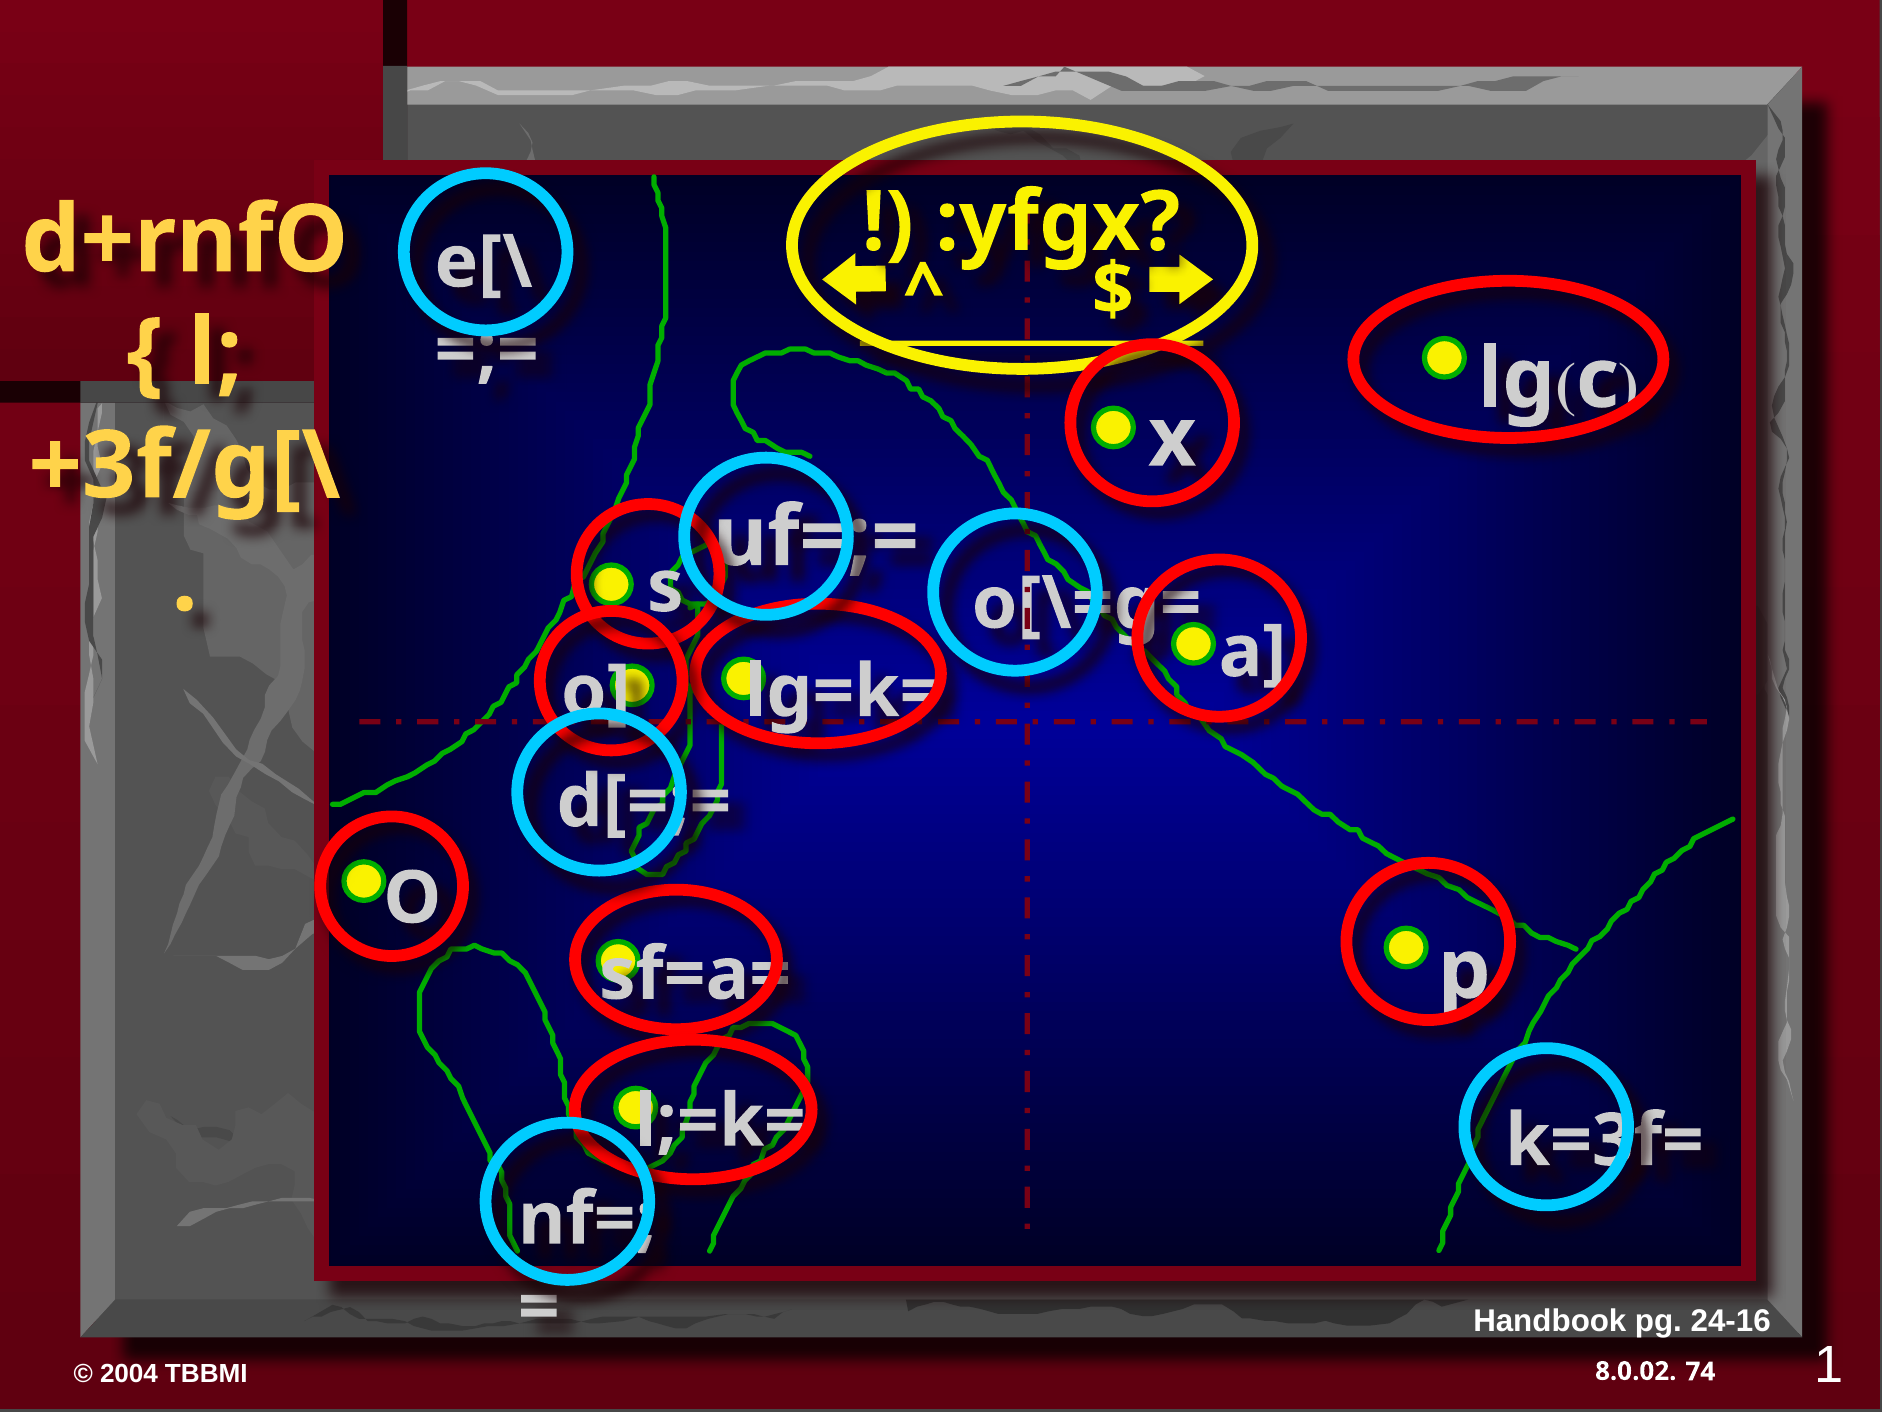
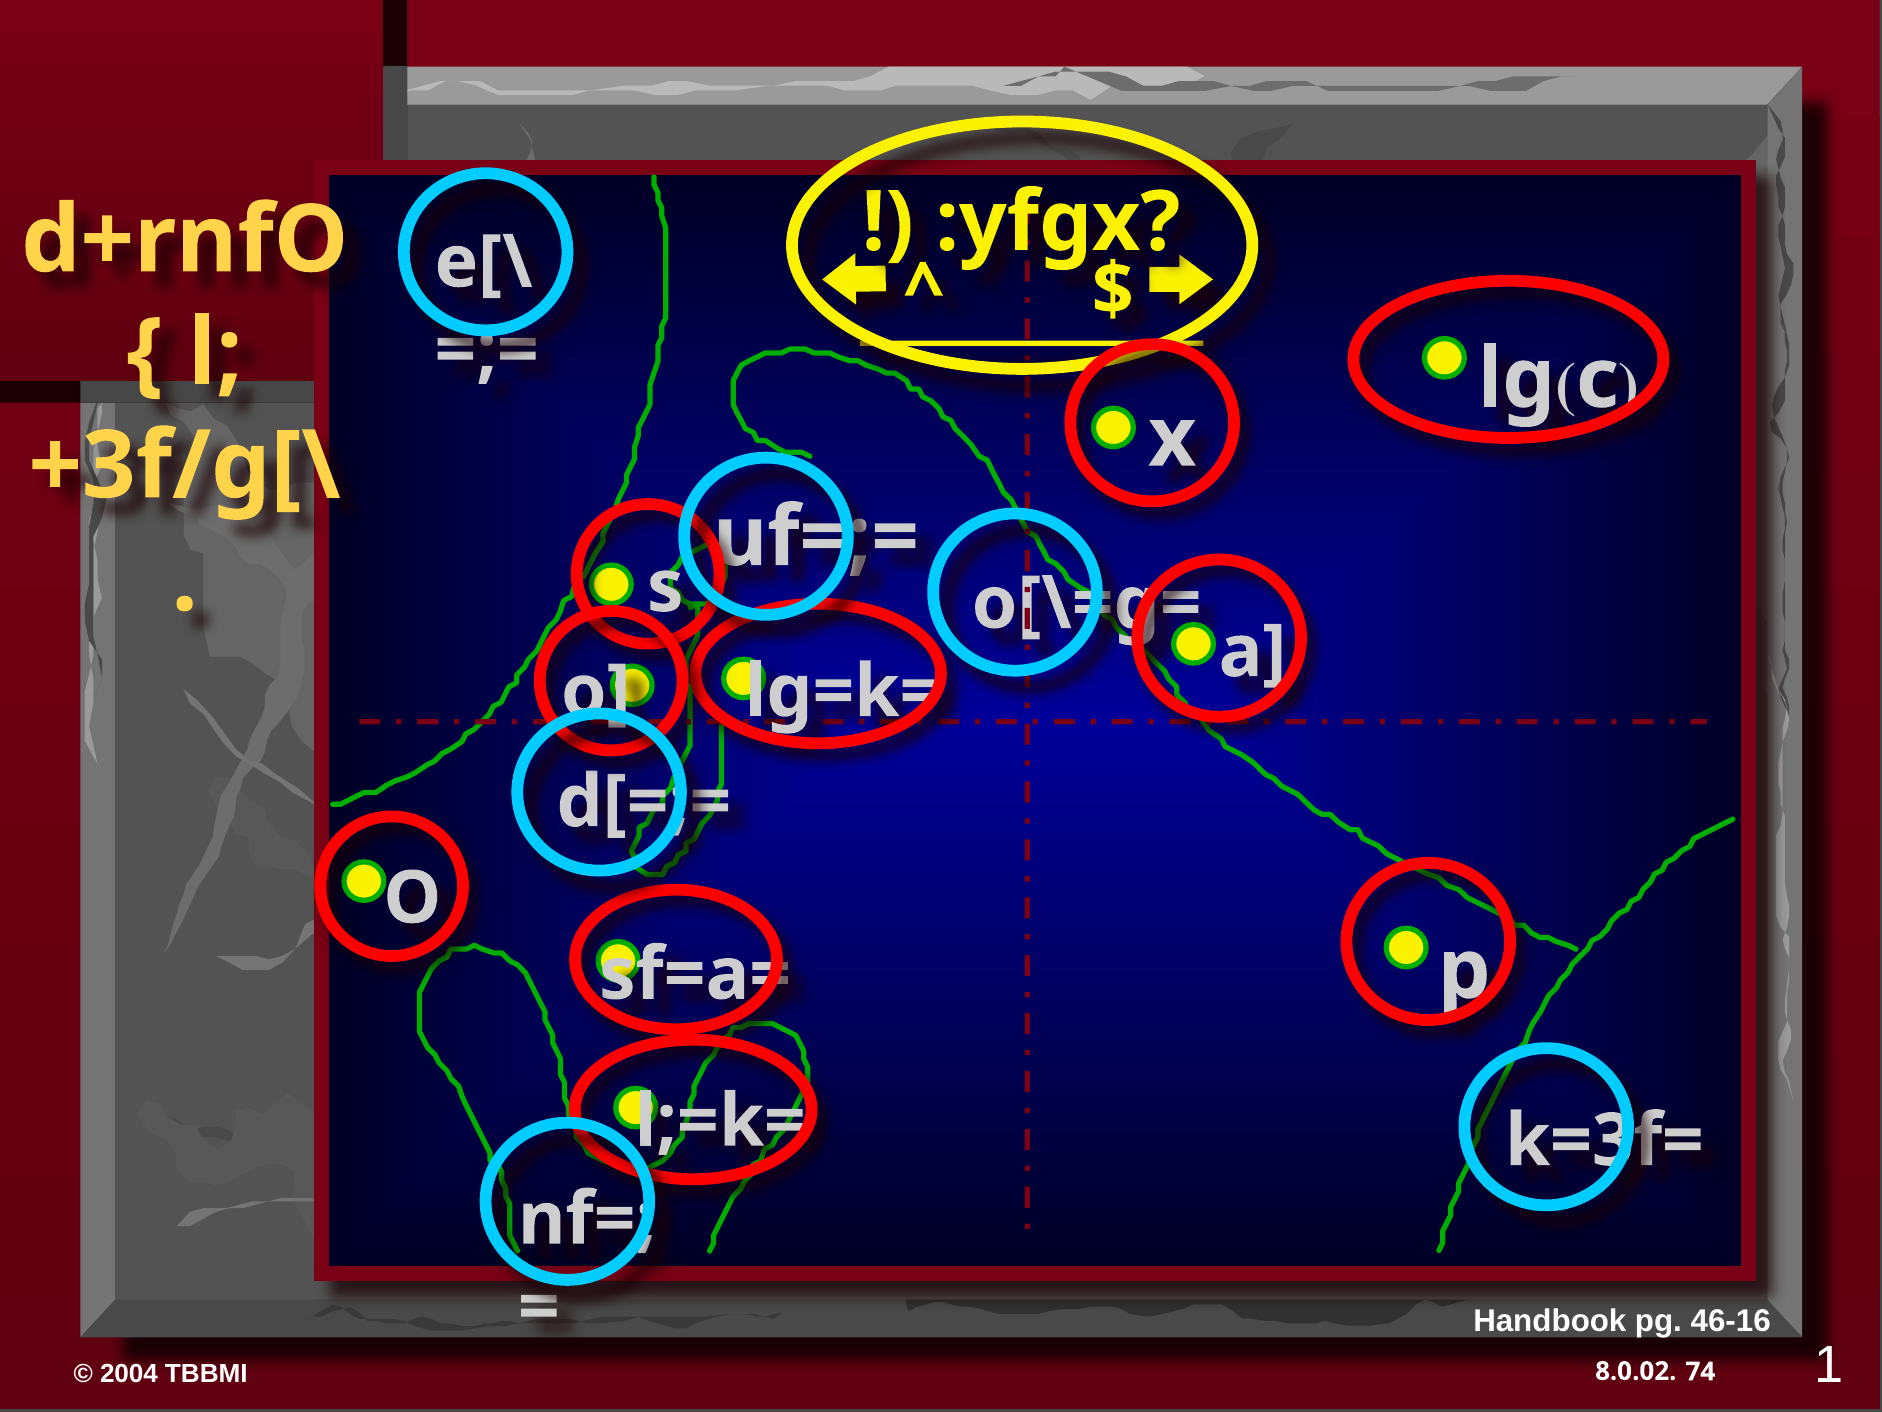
24-16: 24-16 -> 46-16 (1731, 1320)
